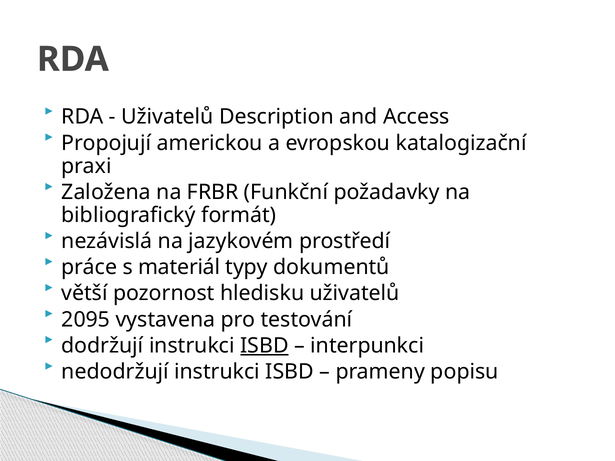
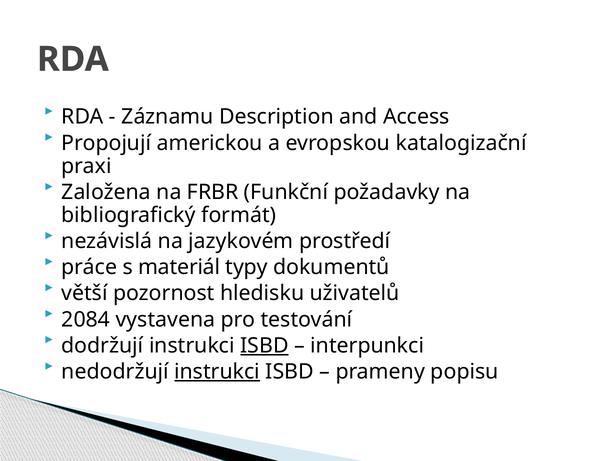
Uživatelů: Uživatelů -> Záznamu (167, 117)
2095: 2095 -> 2084 (86, 320)
instrukci underline: none -> present (217, 372)
